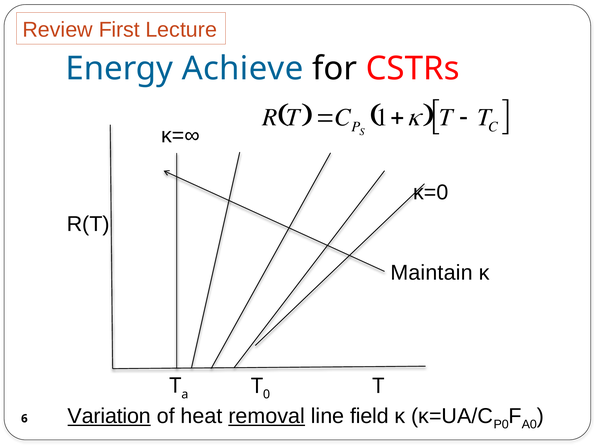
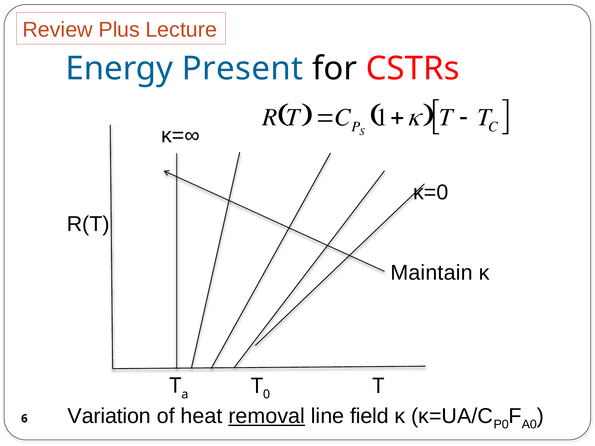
First: First -> Plus (119, 30)
Achieve: Achieve -> Present (243, 69)
Variation underline: present -> none (109, 416)
